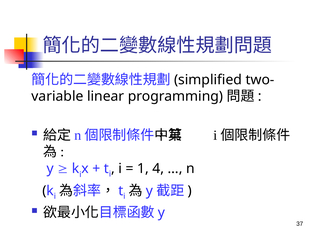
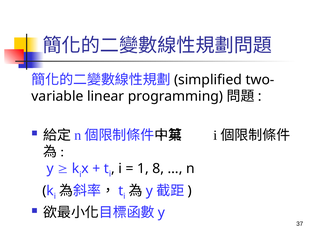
4: 4 -> 8 (158, 169)
